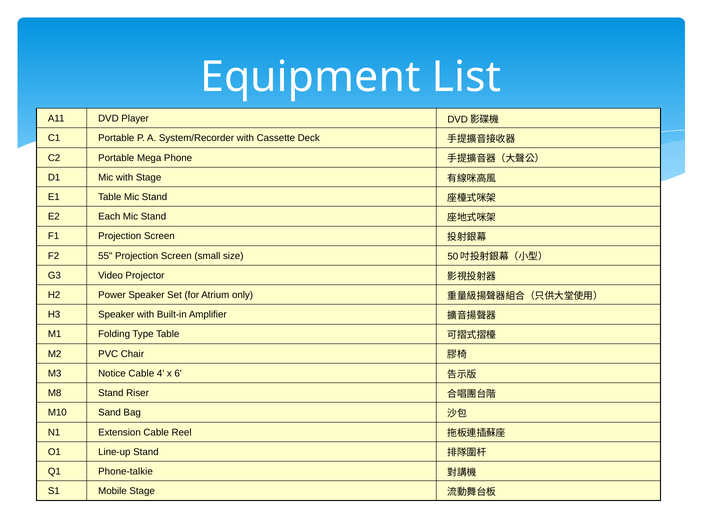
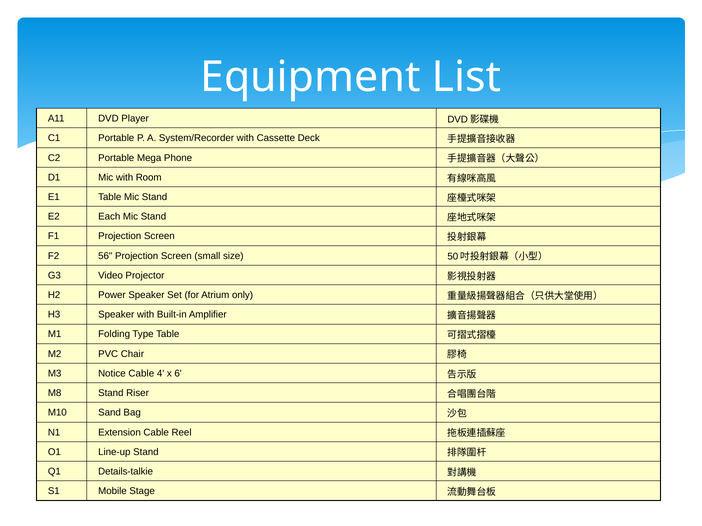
with Stage: Stage -> Room (149, 178)
55: 55 -> 56 (105, 256)
Phone-talkie: Phone-talkie -> Details-talkie (126, 472)
